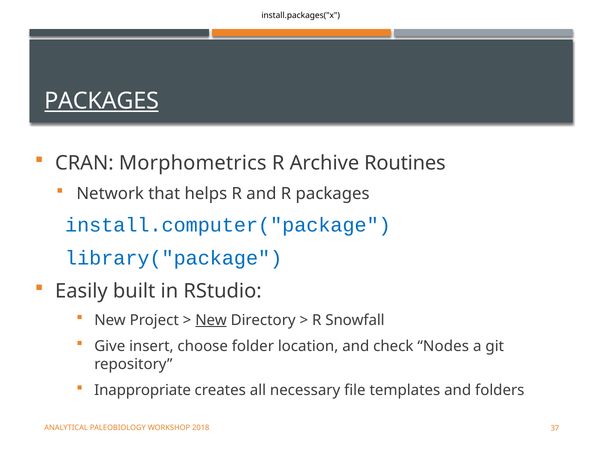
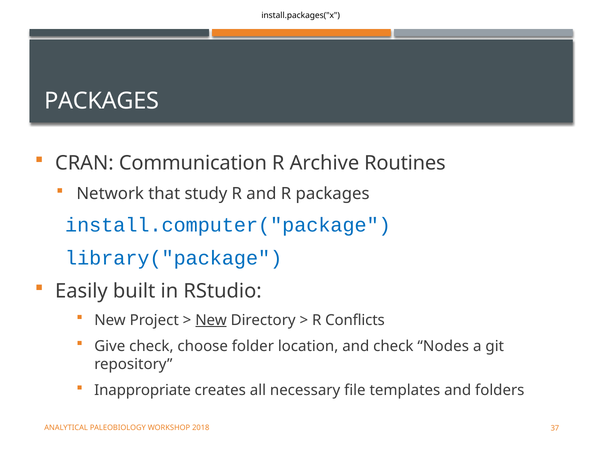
PACKAGES underline: present -> none (102, 101)
Morphometrics: Morphometrics -> Communication (193, 163)
helps: helps -> study (206, 194)
Snowfall: Snowfall -> Conflicts (355, 320)
Give insert: insert -> check (151, 346)
